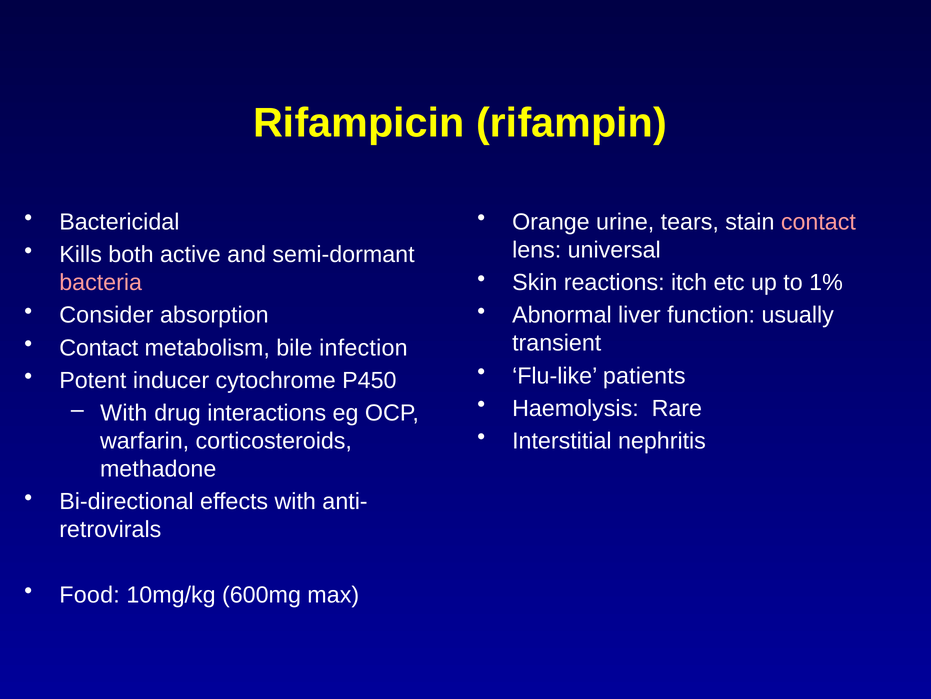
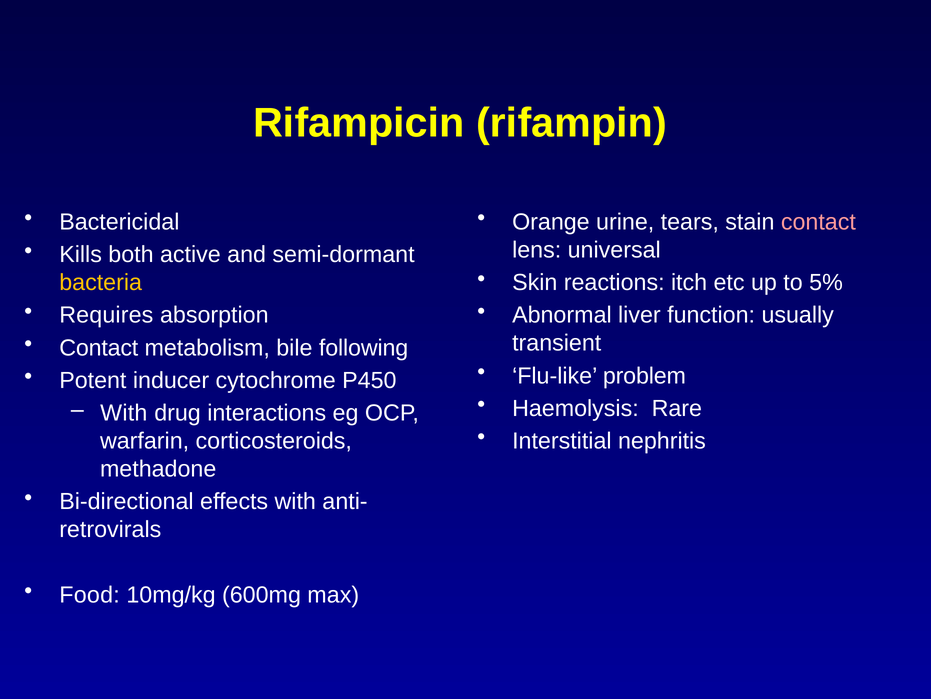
1%: 1% -> 5% (826, 282)
bacteria colour: pink -> yellow (101, 282)
Consider: Consider -> Requires (106, 315)
infection: infection -> following (364, 348)
patients: patients -> problem (644, 375)
